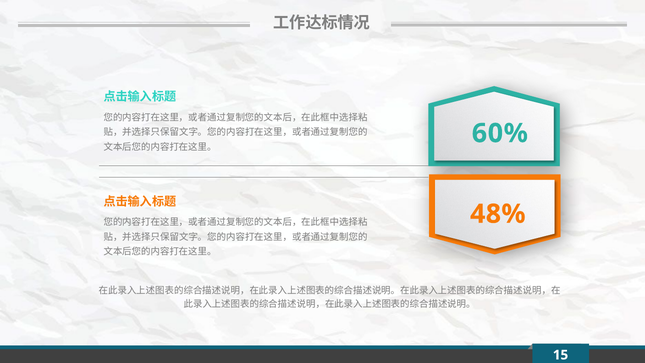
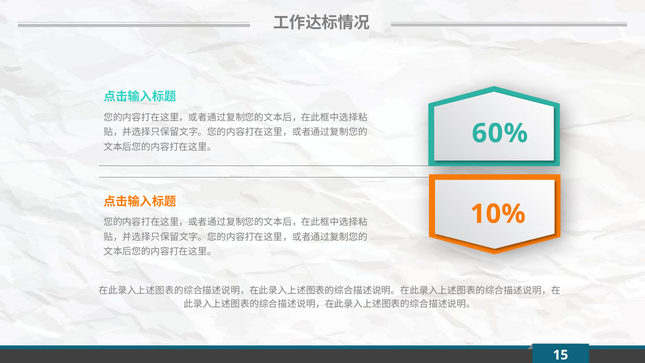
48%: 48% -> 10% (498, 214)
